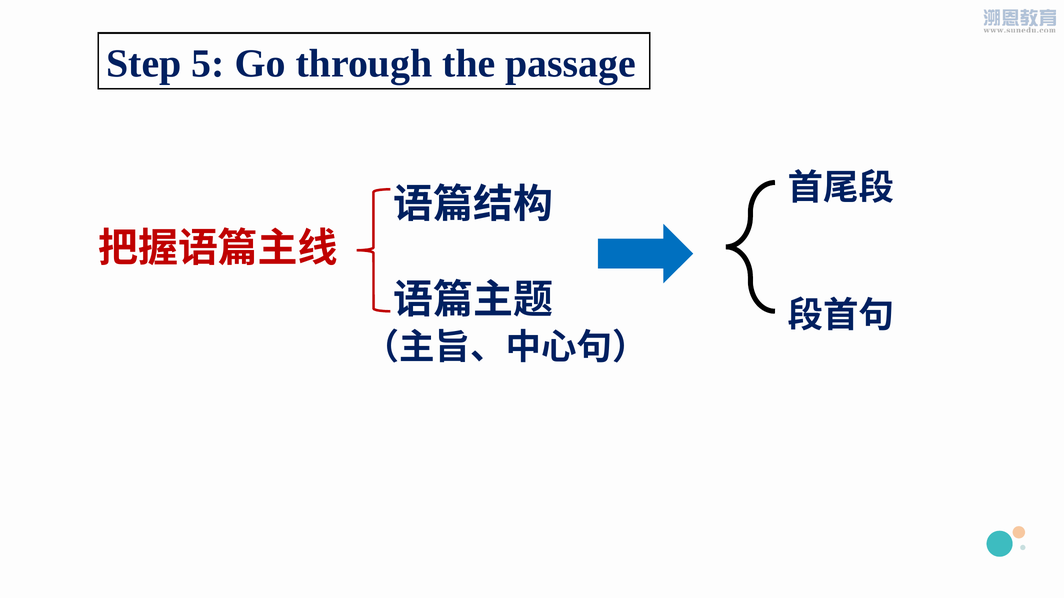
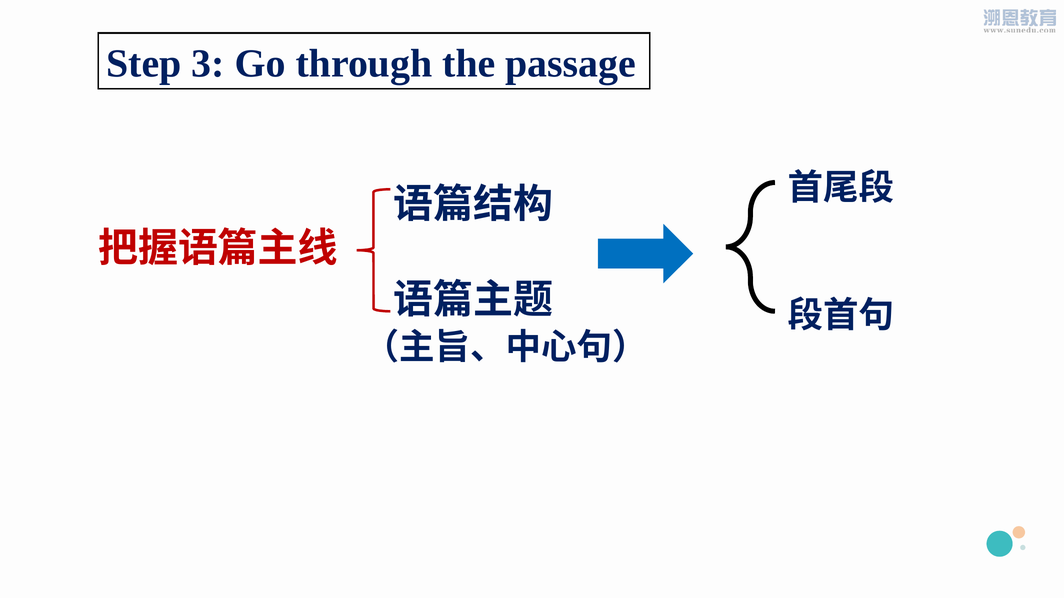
5: 5 -> 3 (208, 64)
